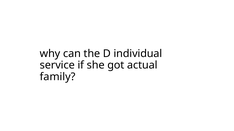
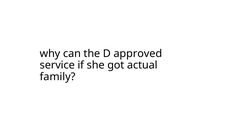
individual: individual -> approved (138, 54)
